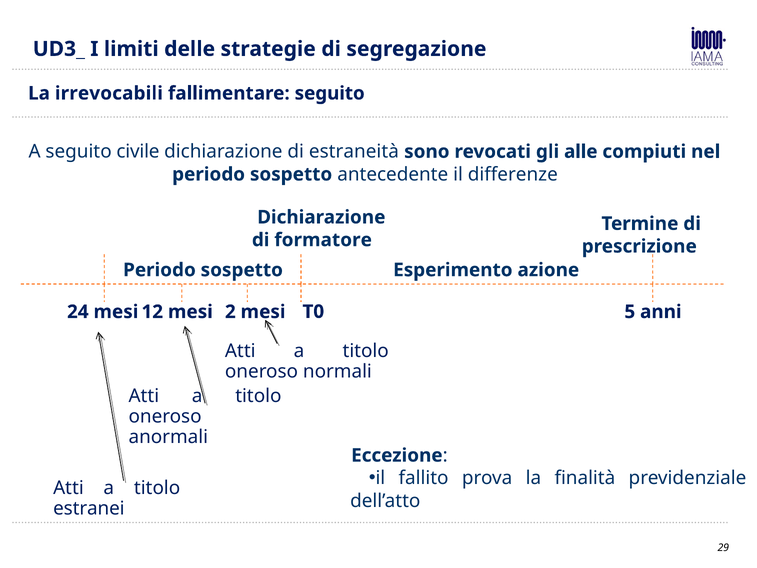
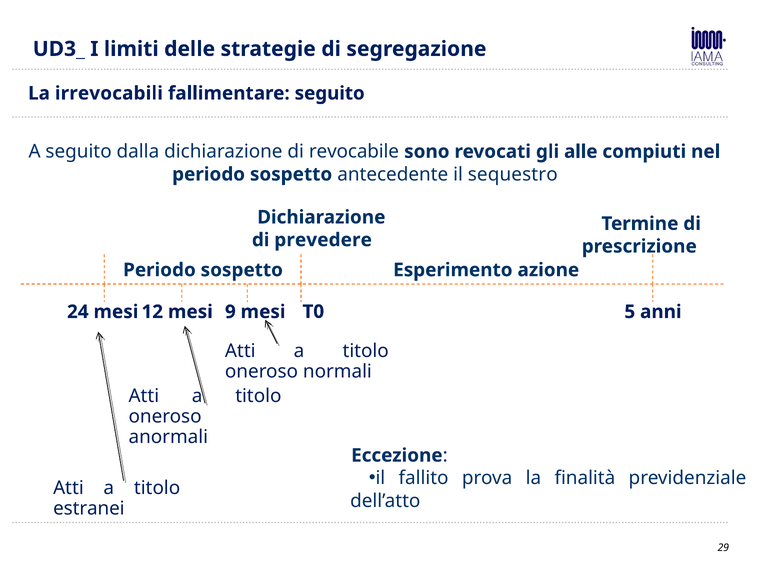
civile: civile -> dalla (138, 152)
estraneità: estraneità -> revocabile (354, 152)
differenze: differenze -> sequestro (513, 174)
formatore: formatore -> prevedere (323, 240)
2: 2 -> 9 (230, 312)
